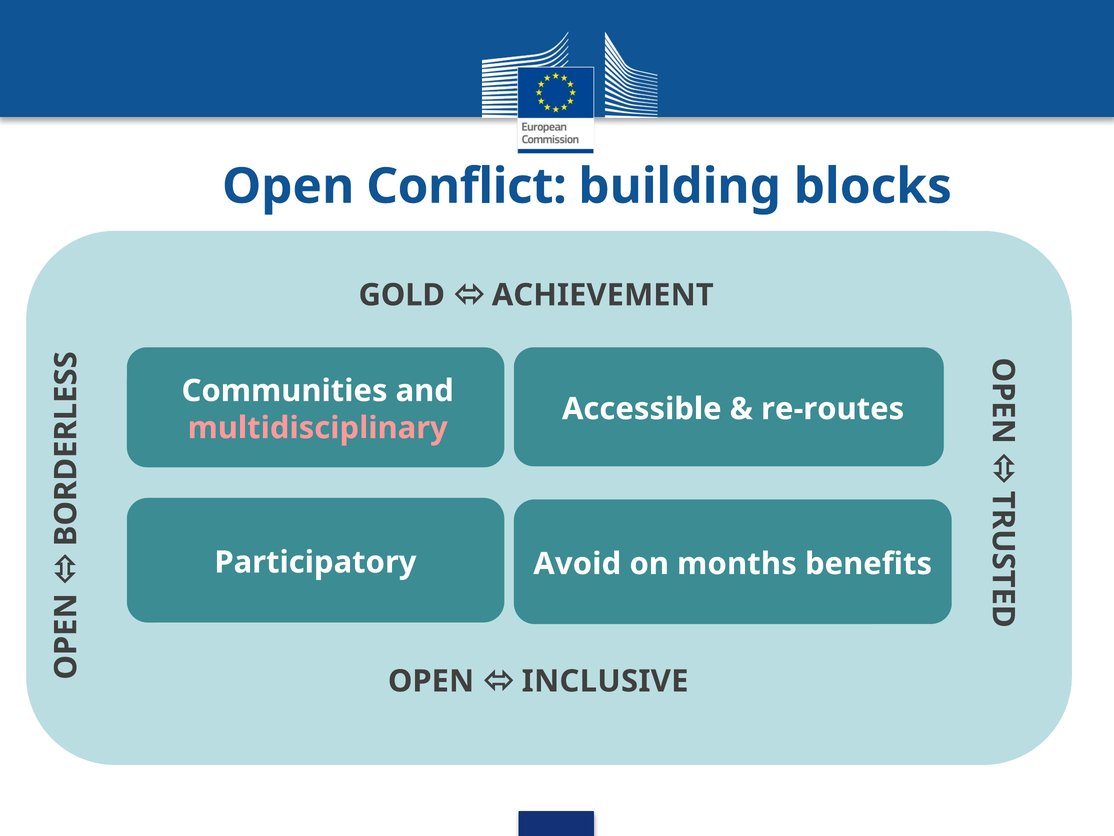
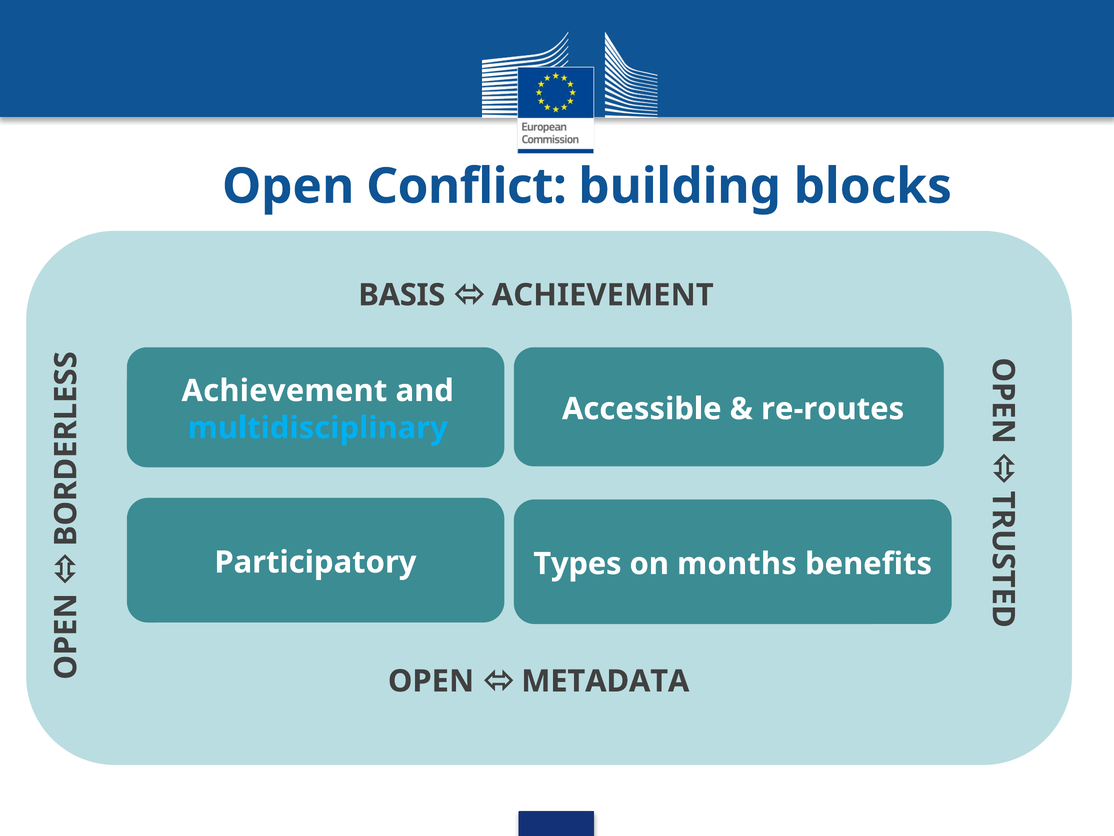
GOLD: GOLD -> BASIS (402, 295)
Communities: Communities -> Achievement (284, 391)
multidisciplinary colour: pink -> light blue (318, 428)
Avoid: Avoid -> Types (577, 564)
INCLUSIVE: INCLUSIVE -> METADATA (605, 681)
